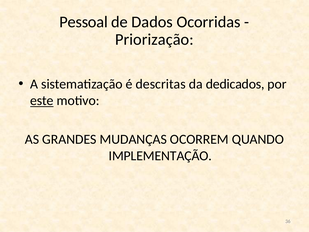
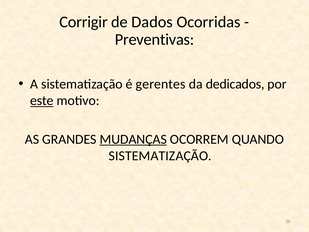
Pessoal: Pessoal -> Corrigir (84, 22)
Priorização: Priorização -> Preventivas (155, 40)
descritas: descritas -> gerentes (161, 84)
MUDANÇAS underline: none -> present (133, 139)
IMPLEMENTAÇÃO: IMPLEMENTAÇÃO -> SISTEMATIZAÇÃO (160, 156)
